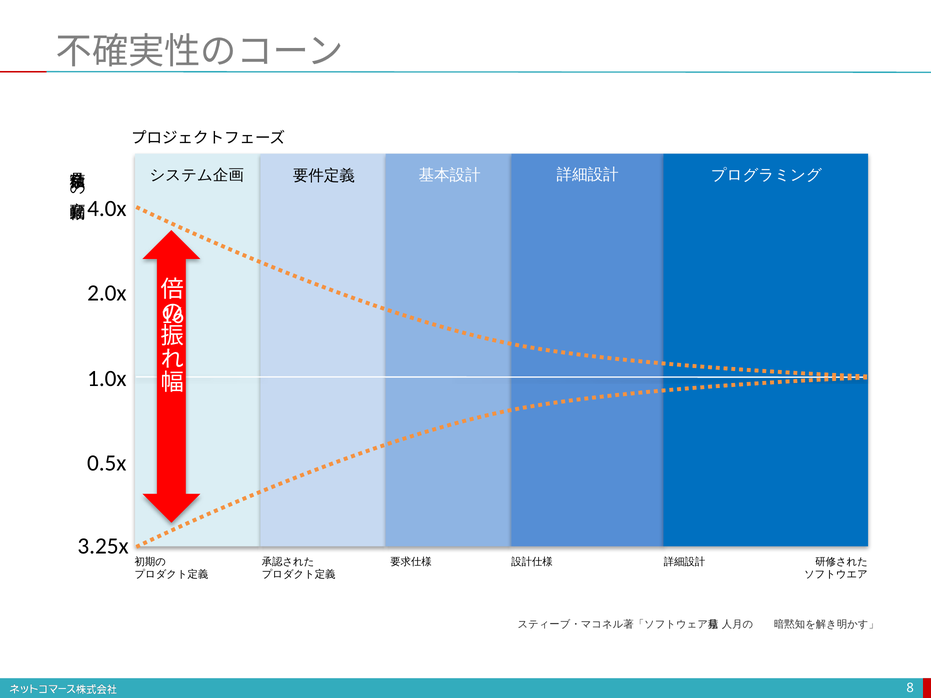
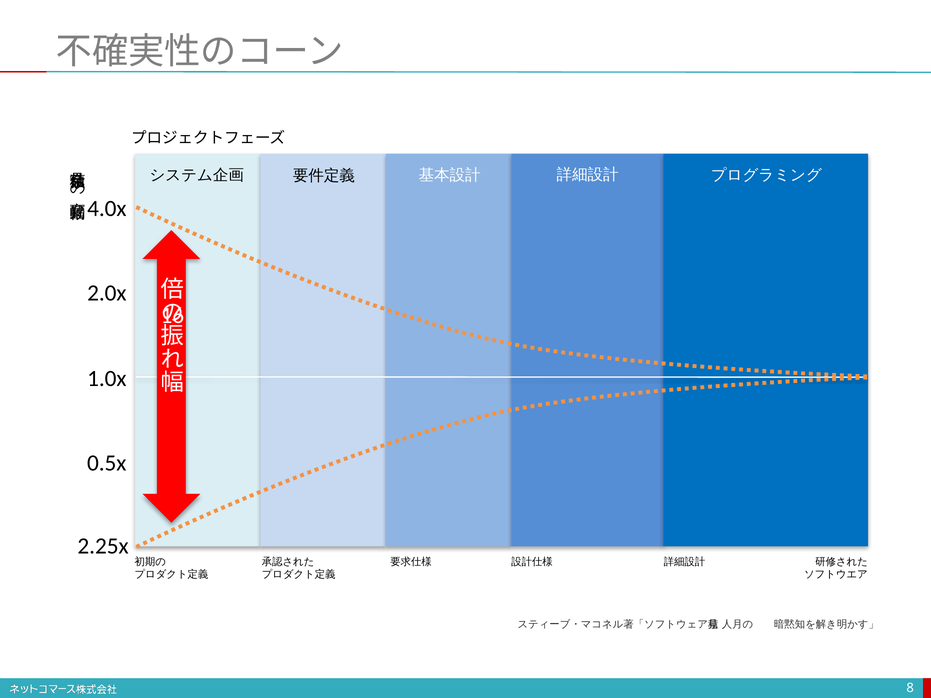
3.25x: 3.25x -> 2.25x (103, 546)
